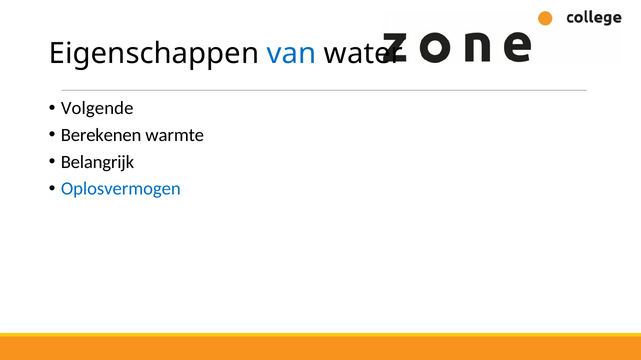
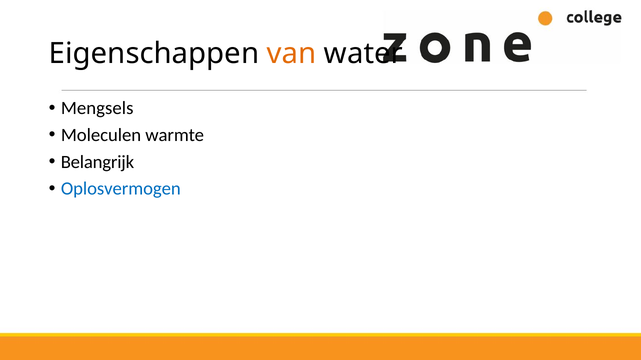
van colour: blue -> orange (292, 54)
Volgende: Volgende -> Mengsels (97, 108)
Berekenen: Berekenen -> Moleculen (101, 135)
